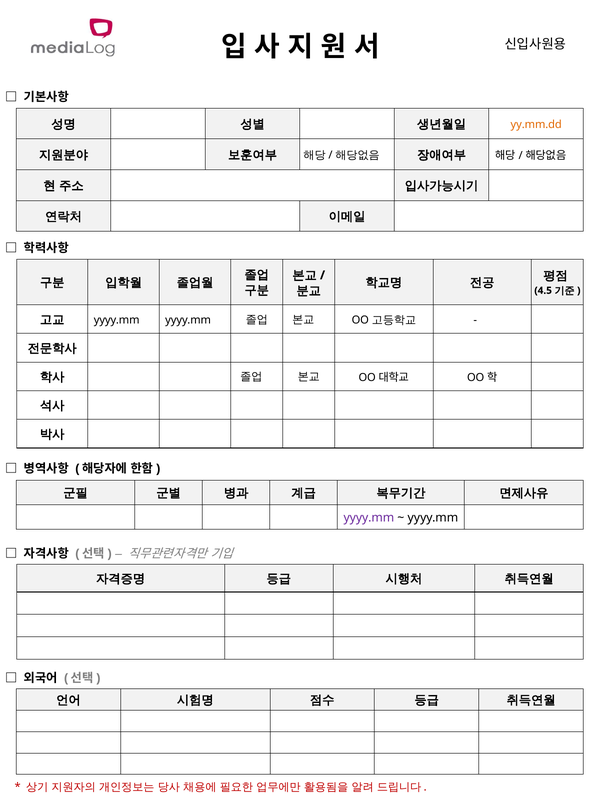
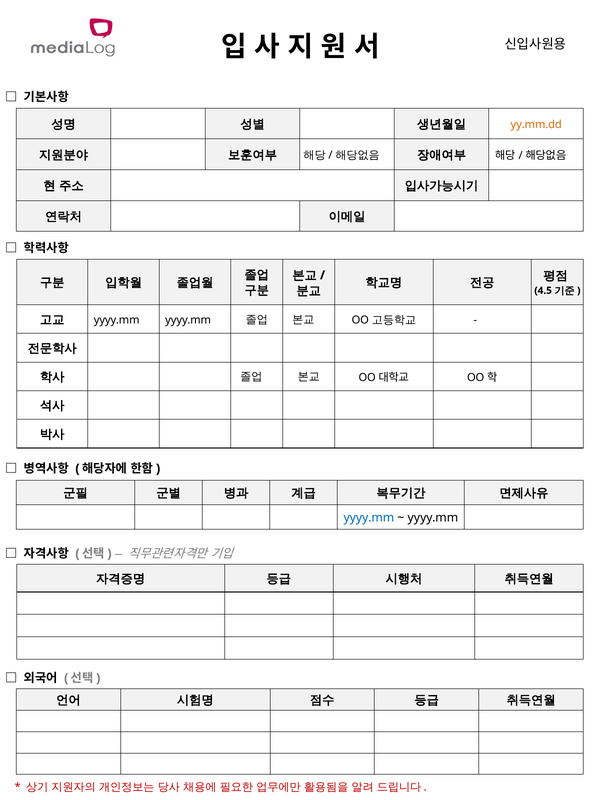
yyyy.mm colour: purple -> blue (369, 518)
